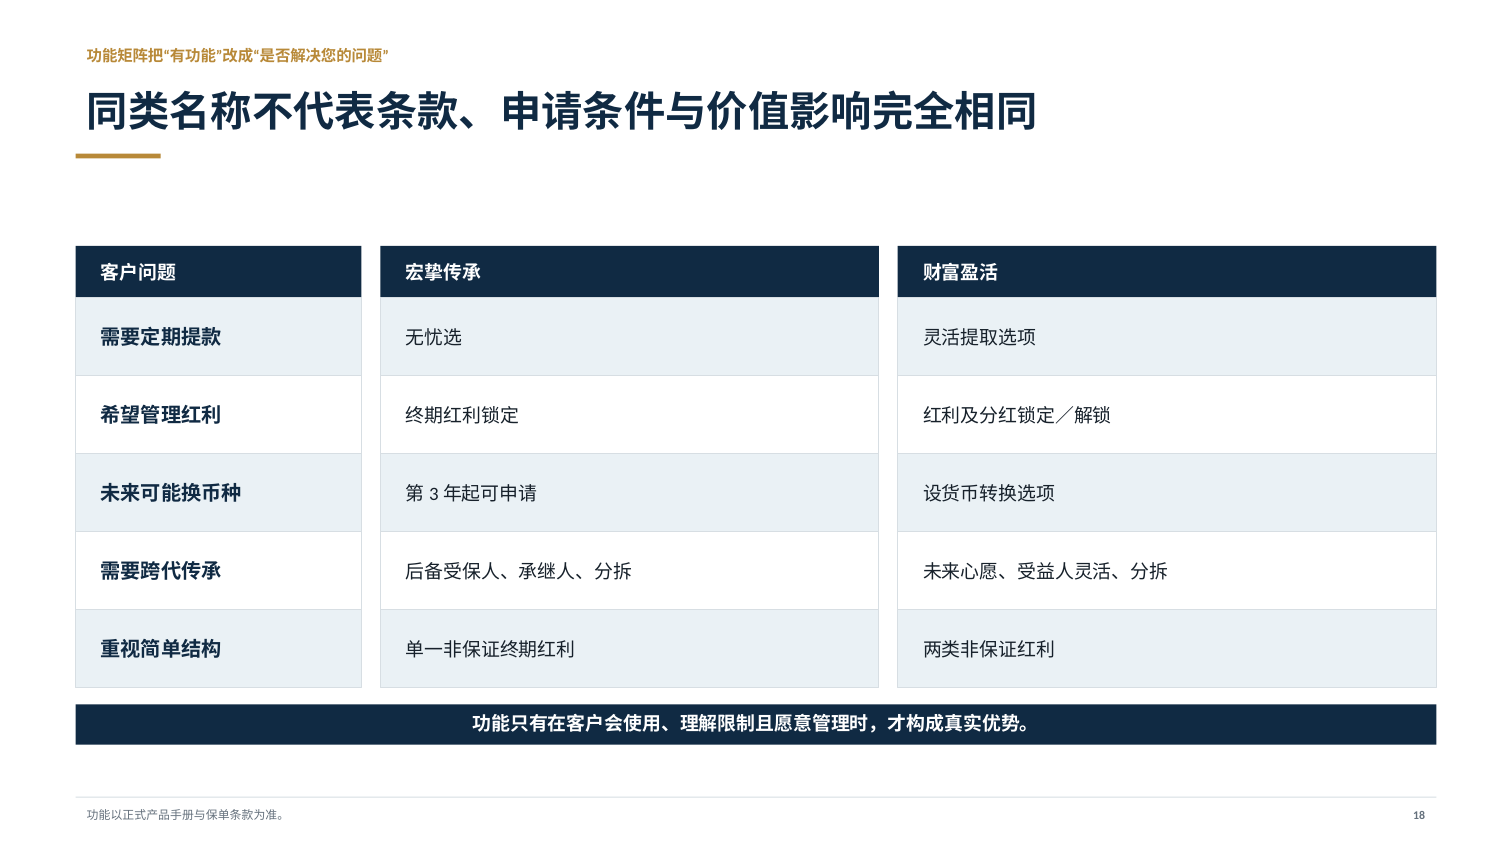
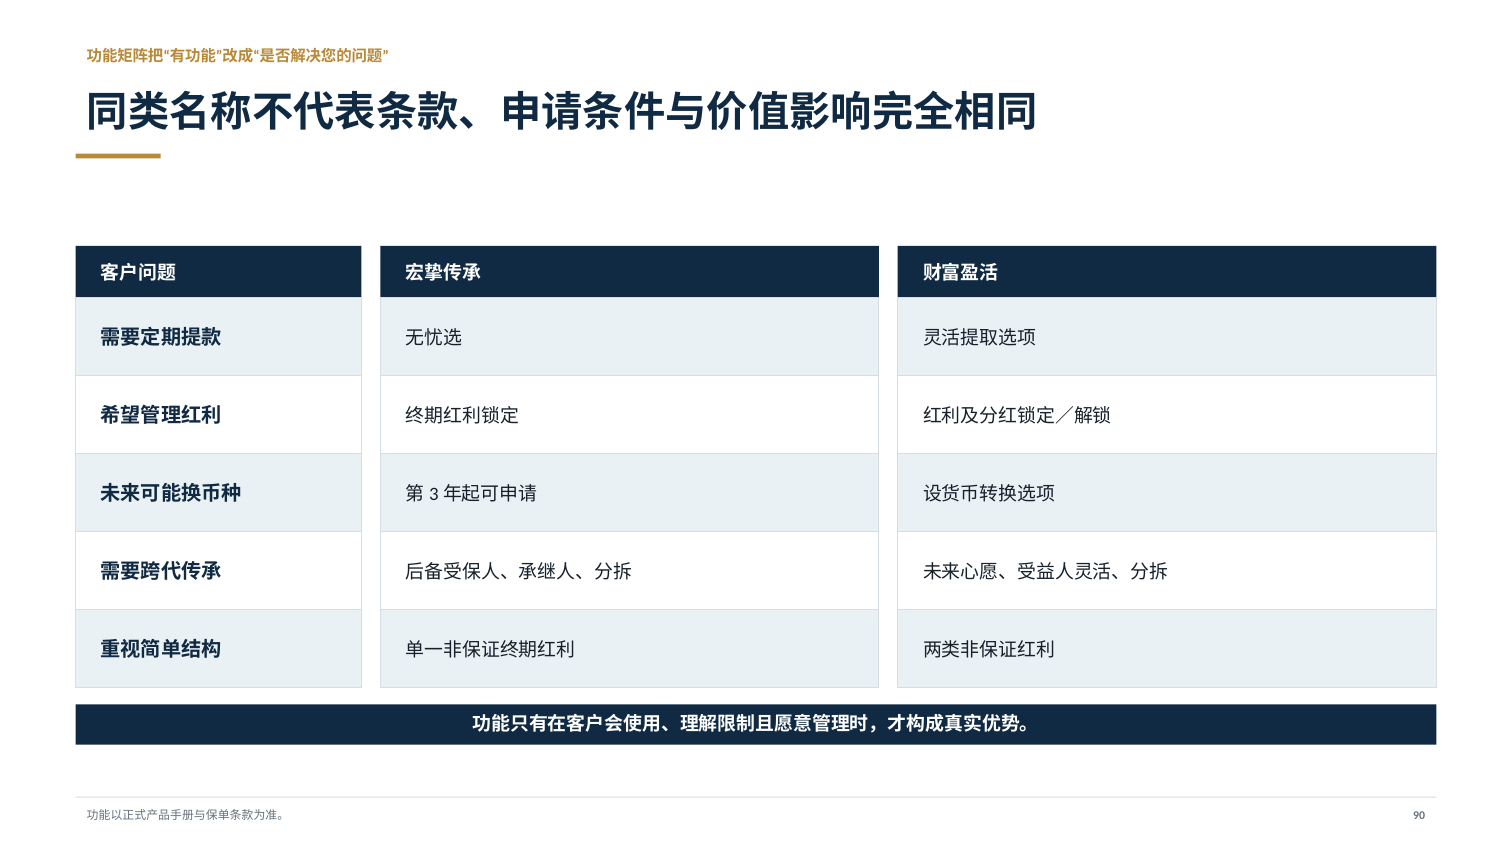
18: 18 -> 90 (1419, 815)
